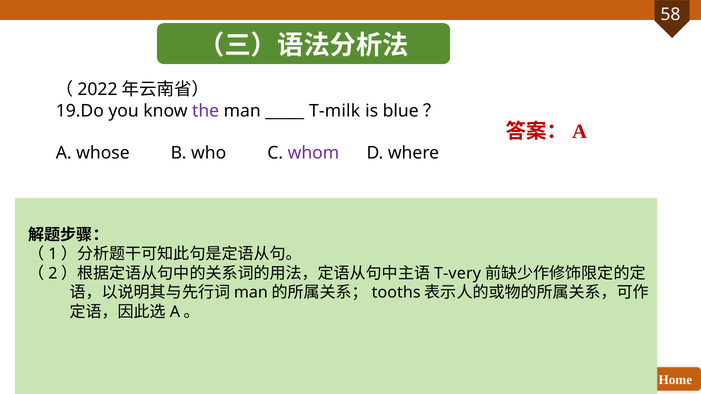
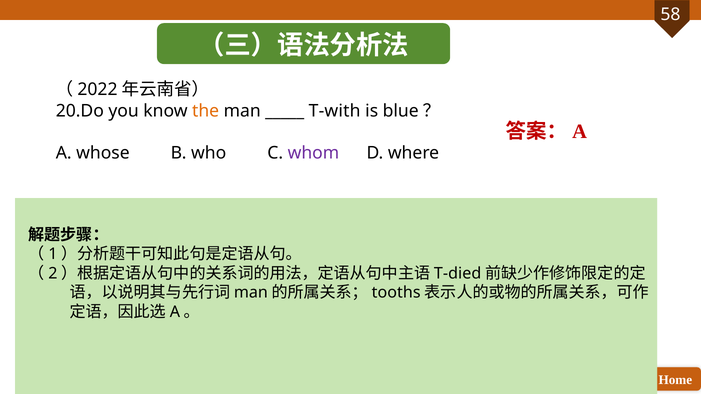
19.Do: 19.Do -> 20.Do (80, 111)
the colour: purple -> orange (206, 111)
T-milk: T-milk -> T-with (335, 111)
T-very: T-very -> T-died (458, 274)
